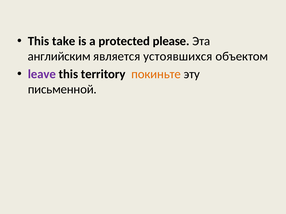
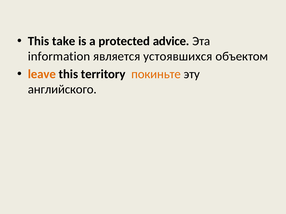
please: please -> advice (171, 41)
английским: английским -> information (59, 56)
leave colour: purple -> orange (42, 74)
письменной: письменной -> английского (62, 90)
